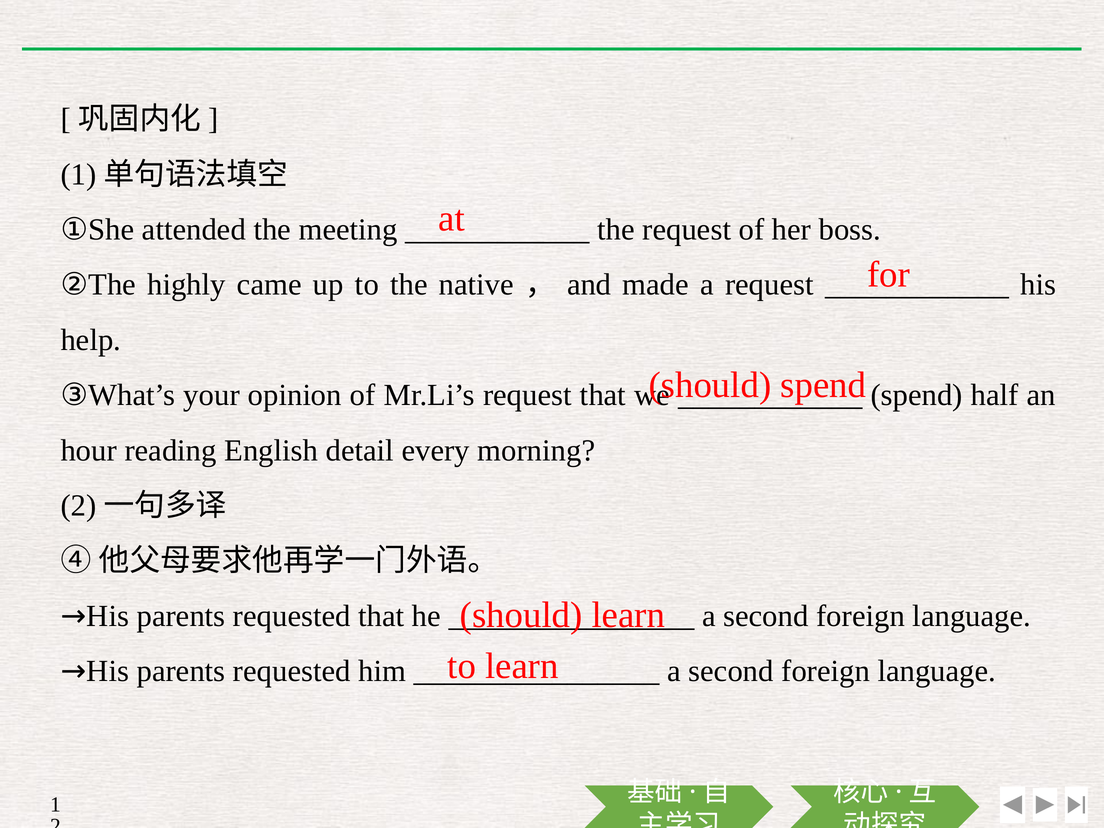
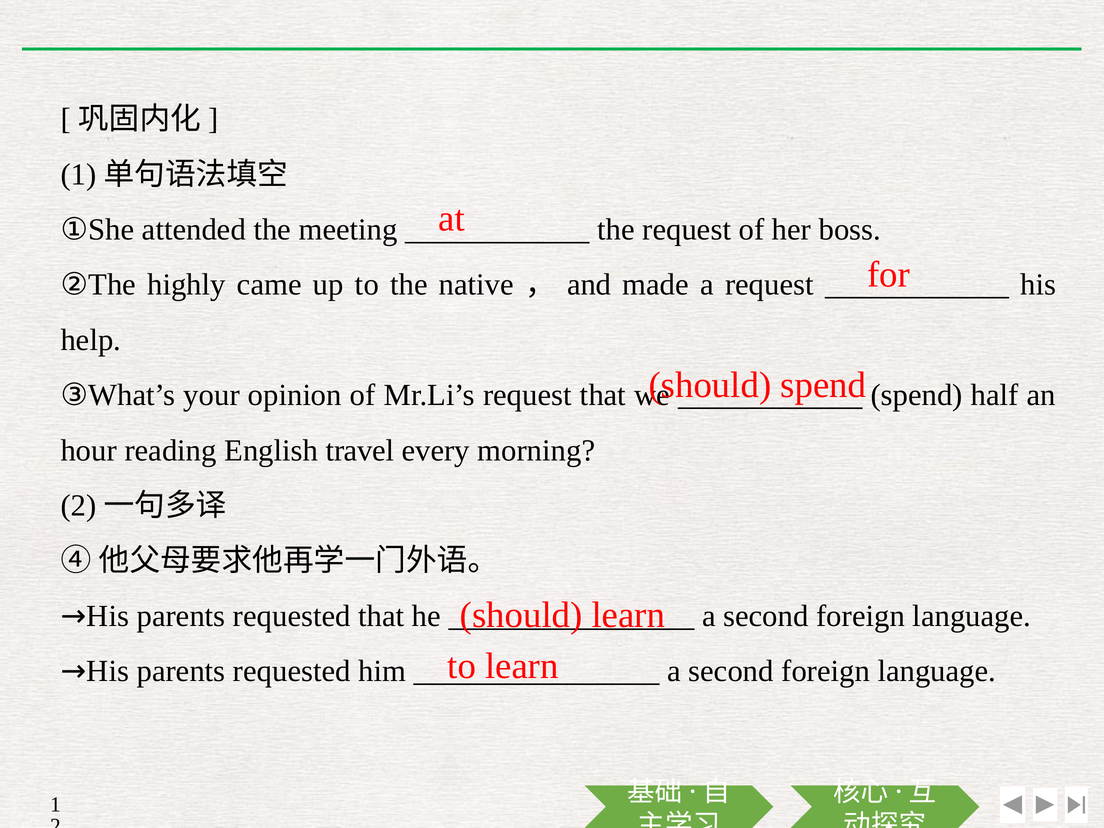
detail: detail -> travel (360, 450)
